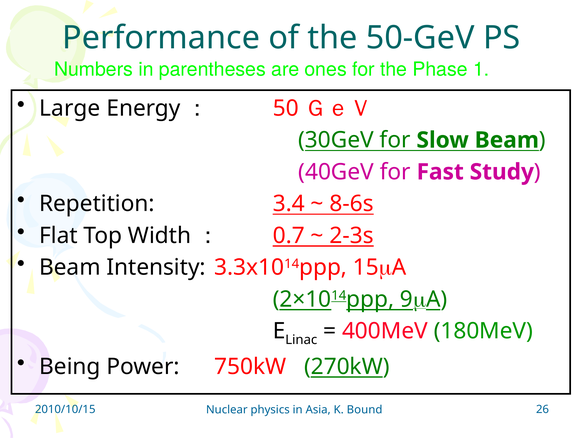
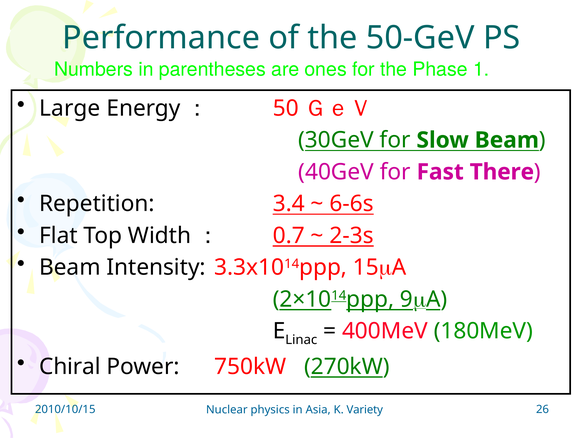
Study: Study -> There (502, 172)
8-6s: 8-6s -> 6-6s (352, 204)
Being: Being -> Chiral (70, 367)
Bound: Bound -> Variety (365, 410)
